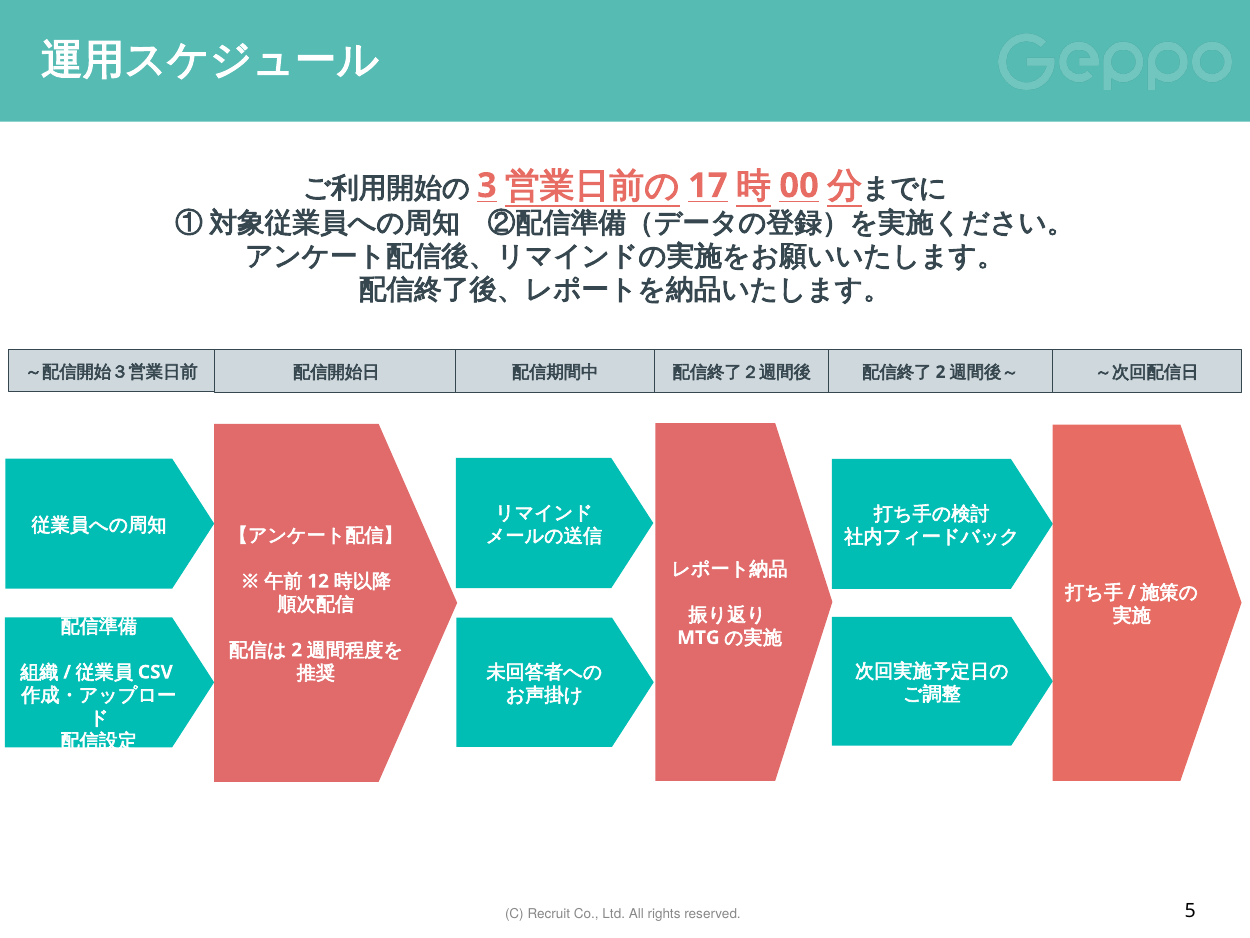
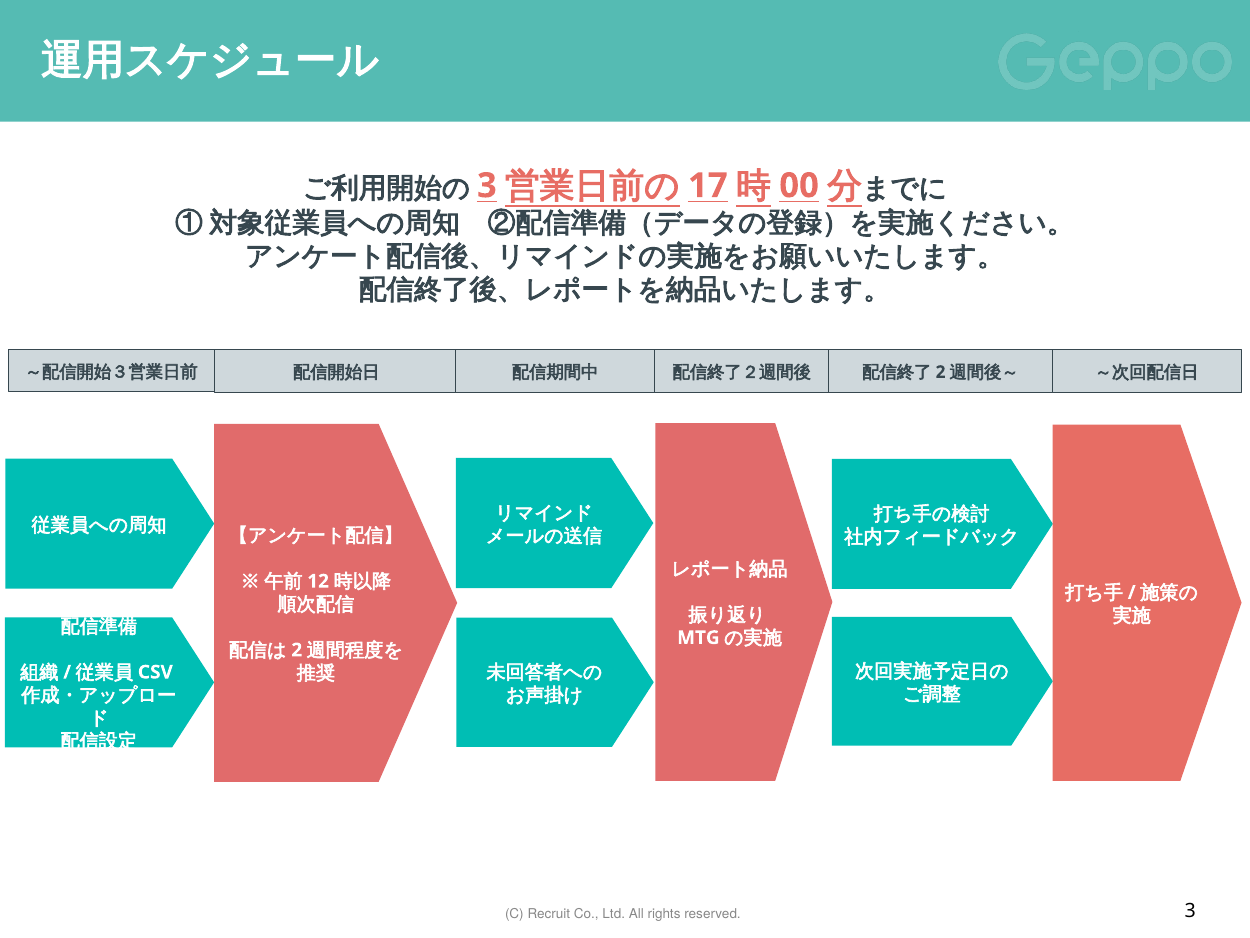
5: 5 -> 3 (1190, 911)
